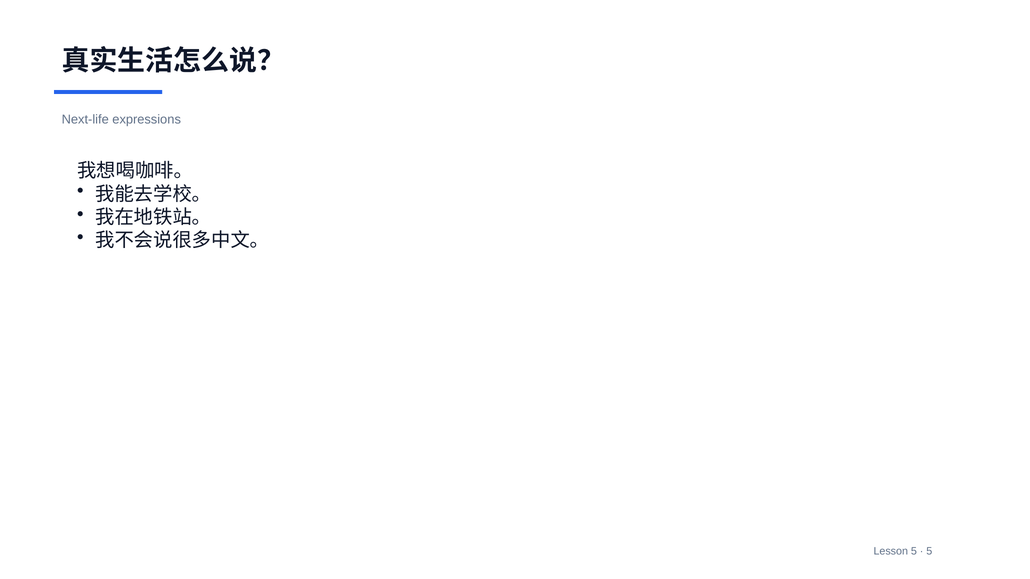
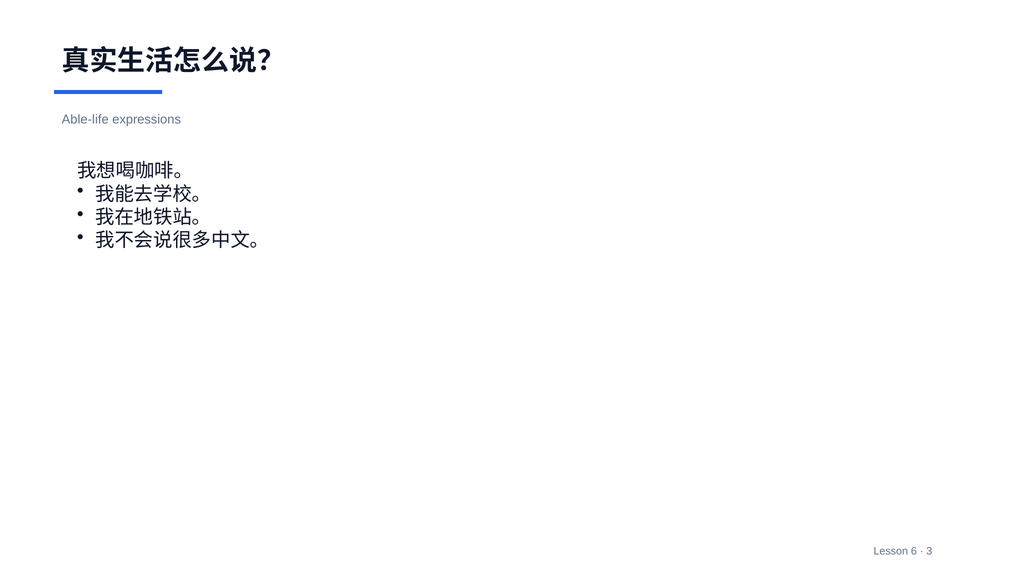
Next-life: Next-life -> Able-life (85, 120)
Lesson 5: 5 -> 6 (914, 552)
5: 5 -> 3 (929, 552)
